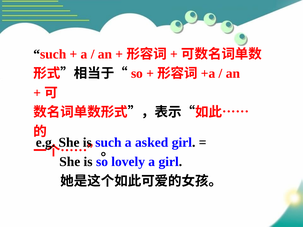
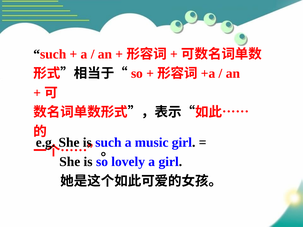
asked: asked -> music (152, 143)
